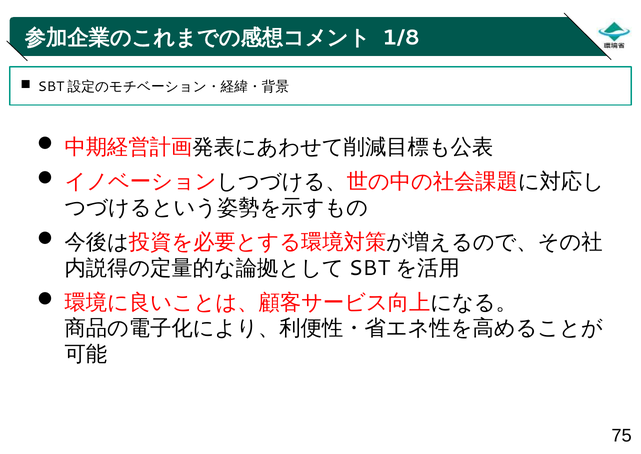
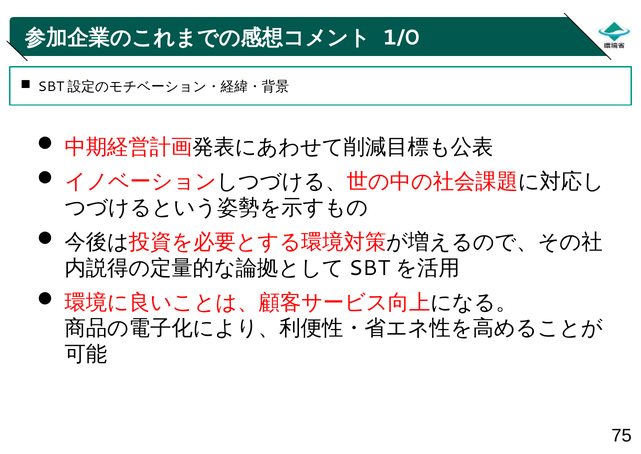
1/8: 1/8 -> 1/0 (401, 37)
